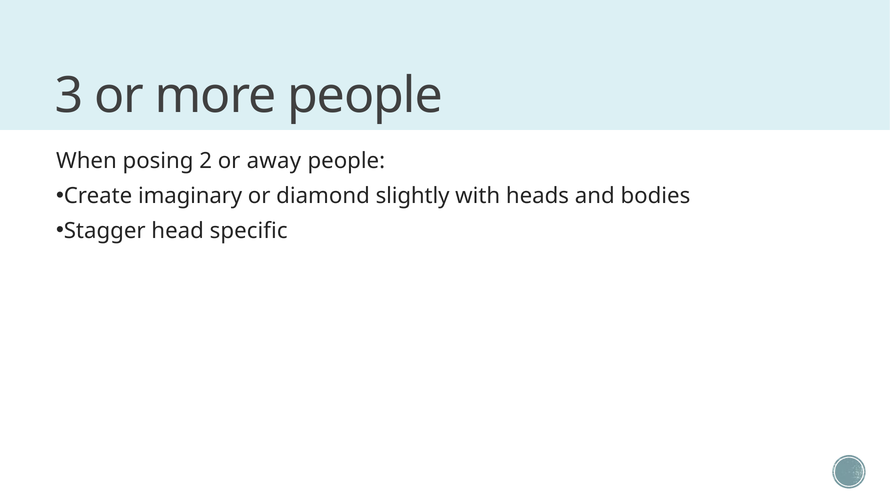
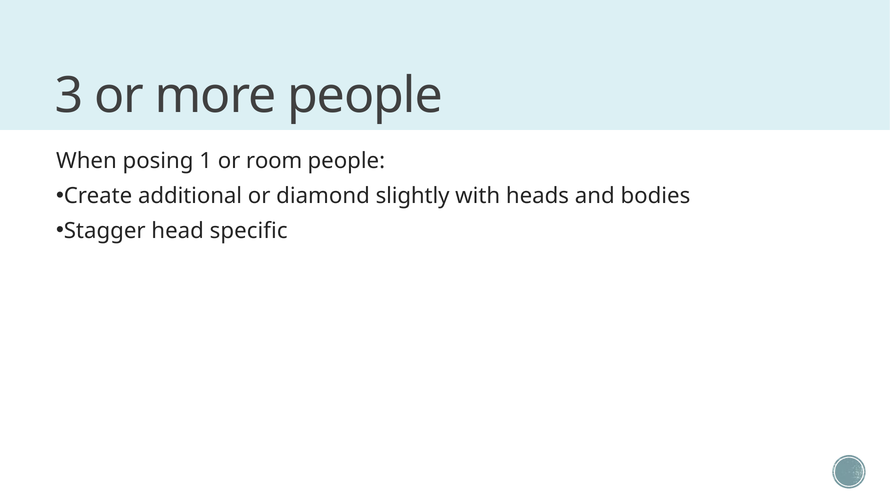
2: 2 -> 1 (206, 161)
away: away -> room (274, 161)
imaginary: imaginary -> additional (190, 196)
